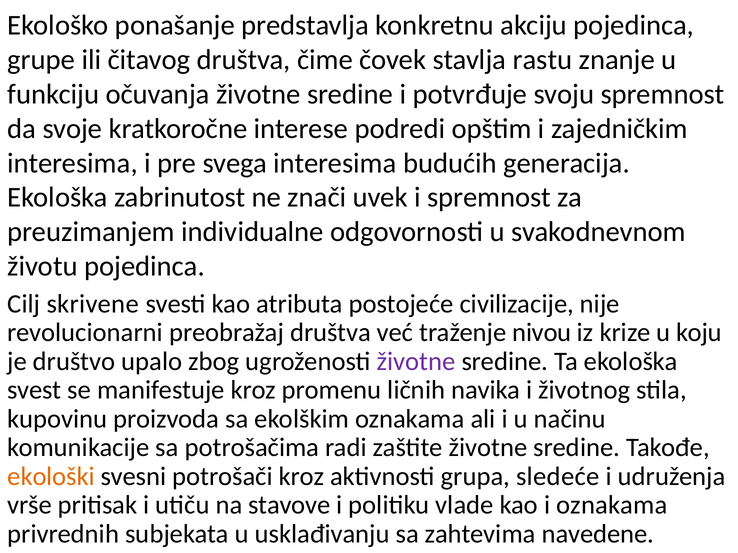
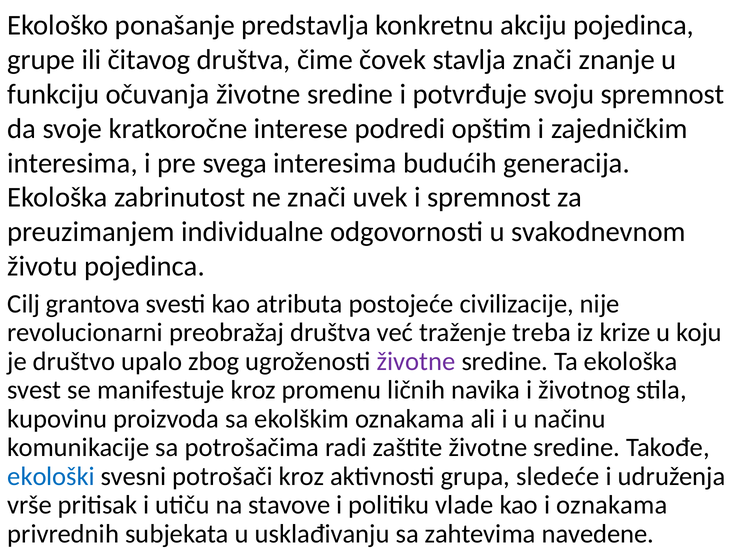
stavlja rastu: rastu -> znači (542, 60)
skrivene: skrivene -> grantova (93, 304)
nivou: nivou -> treba (542, 333)
ekološki colour: orange -> blue (51, 477)
